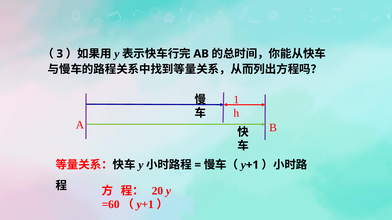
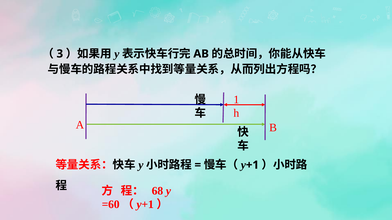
20: 20 -> 68 (157, 191)
